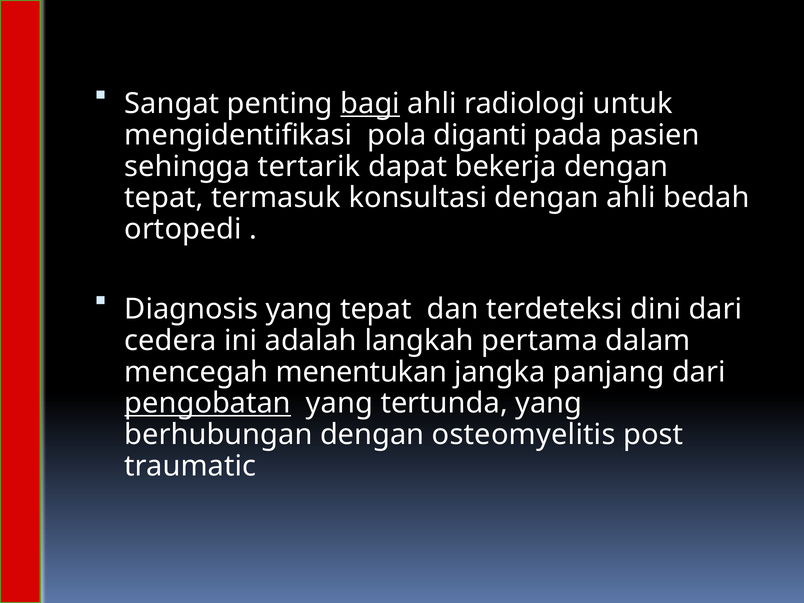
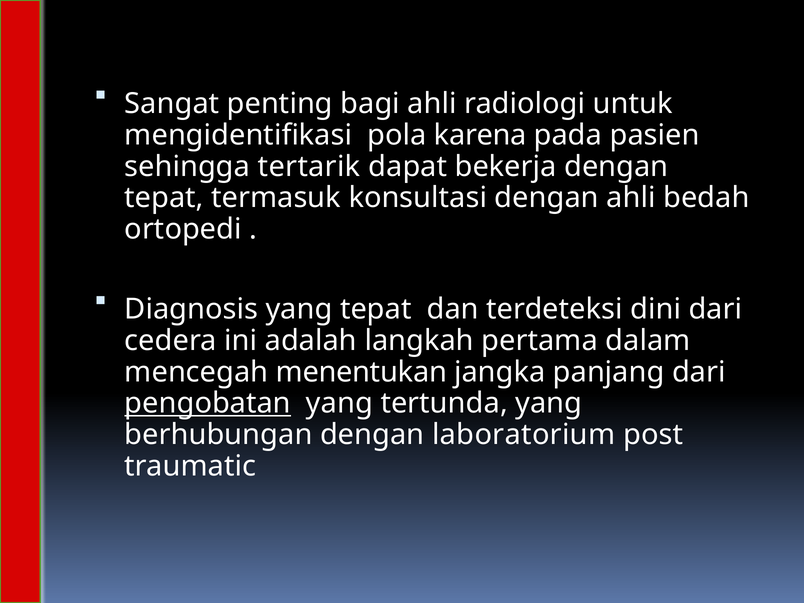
bagi underline: present -> none (370, 104)
diganti: diganti -> karena (480, 135)
osteomyelitis: osteomyelitis -> laboratorium (524, 435)
